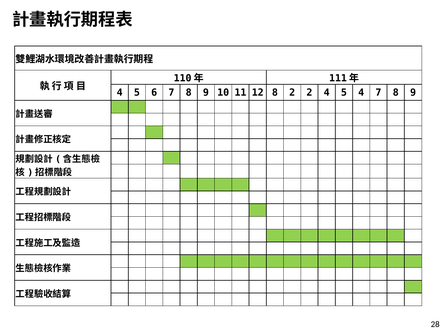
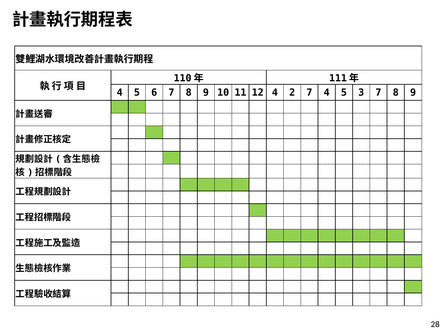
12 8: 8 -> 4 (275, 93)
2 2: 2 -> 7 (309, 93)
5 4: 4 -> 3 (361, 93)
